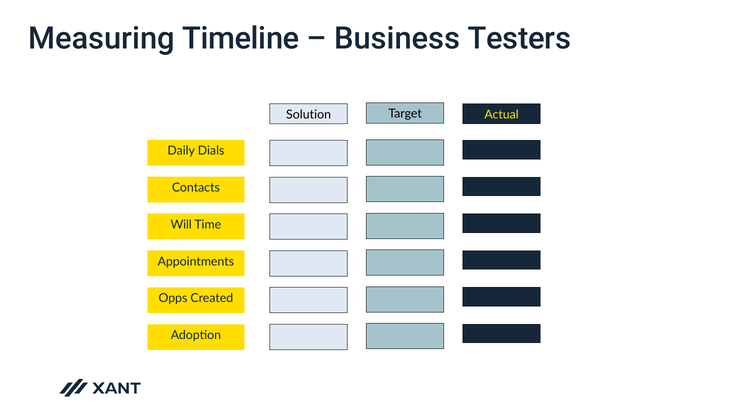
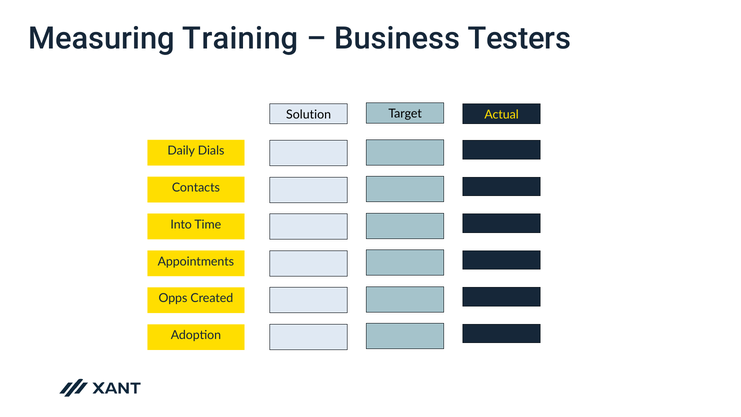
Timeline: Timeline -> Training (240, 39)
Will: Will -> Into (181, 224)
